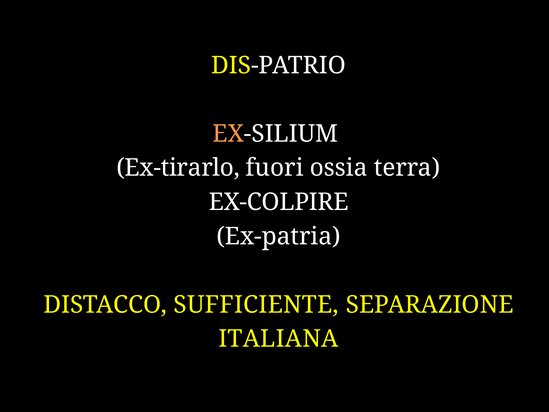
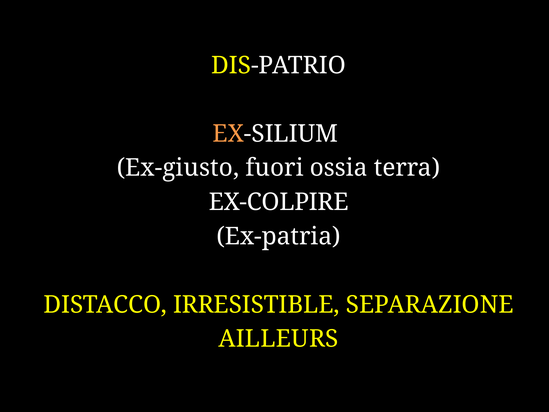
Ex-tirarlo: Ex-tirarlo -> Ex-giusto (178, 168)
SUFFICIENTE: SUFFICIENTE -> IRRESISTIBLE (256, 304)
ITALIANA: ITALIANA -> AILLEURS (278, 339)
